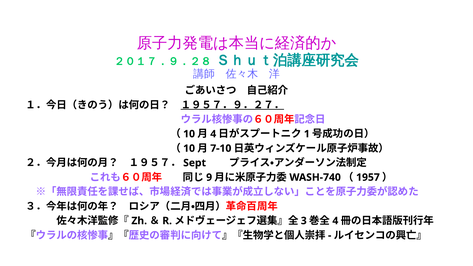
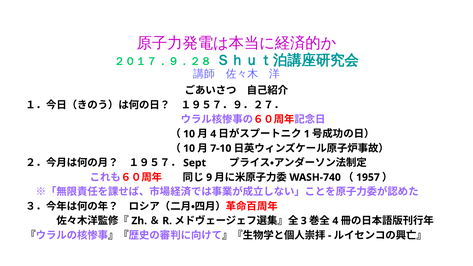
１９５７．９．２７． underline: present -> none (232, 105)
